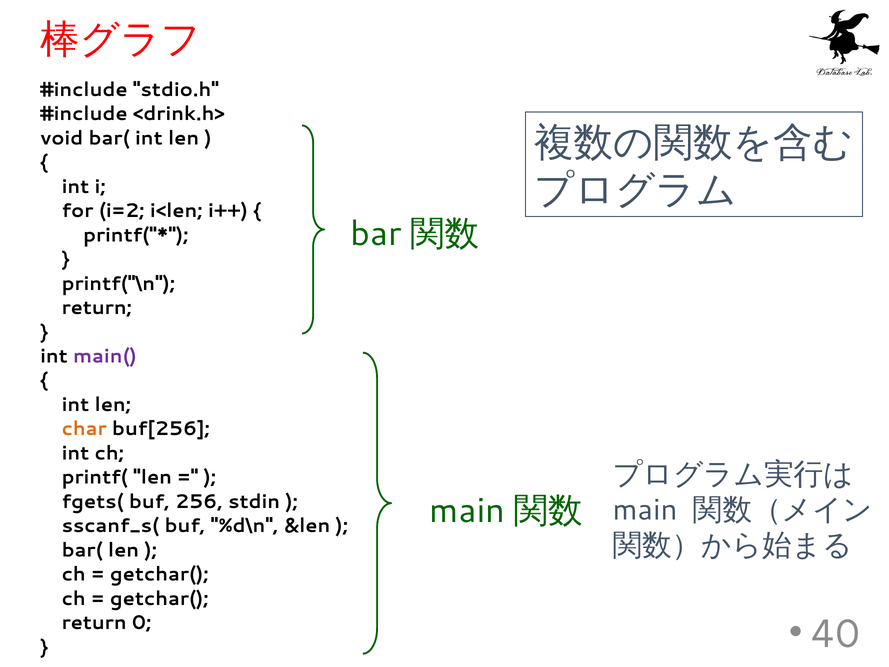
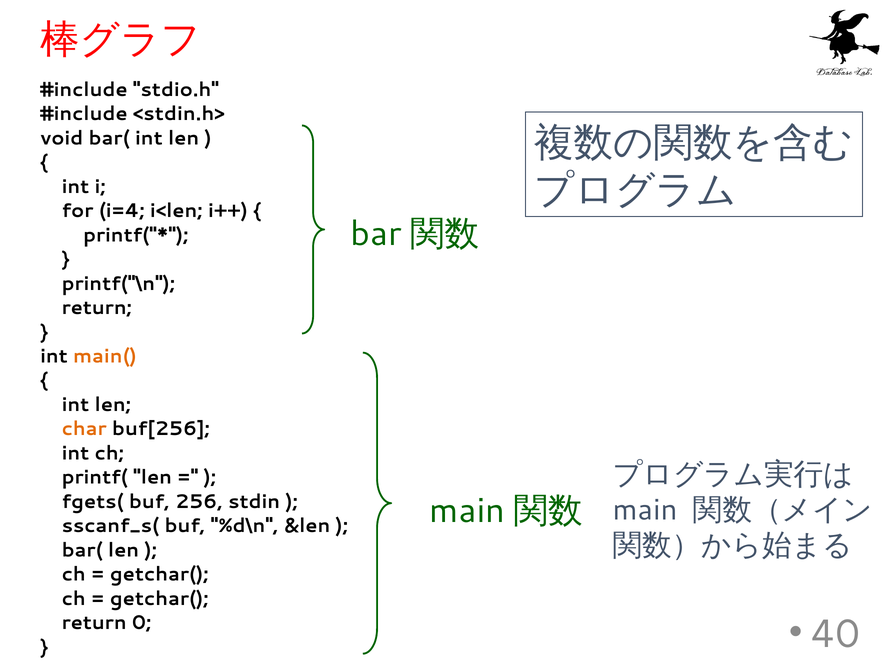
<drink.h>: <drink.h> -> <stdin.h> (179, 114)
i=2: i=2 -> i=4 (122, 211)
main( colour: purple -> orange (105, 356)
